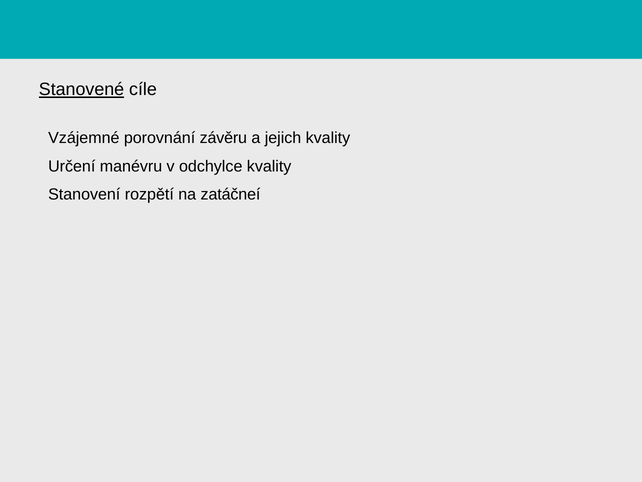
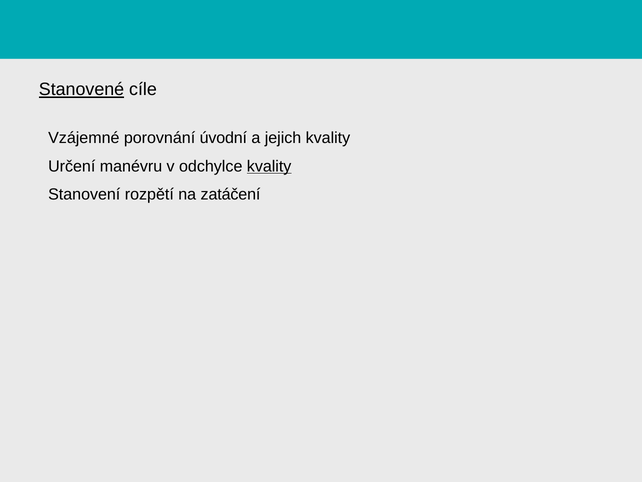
závěru: závěru -> úvodní (223, 138)
kvality underline: none -> present (269, 166)
zatáčneí: zatáčneí -> zatáčení (231, 194)
